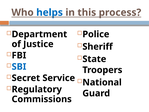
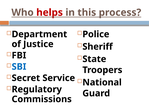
helps colour: blue -> red (50, 12)
